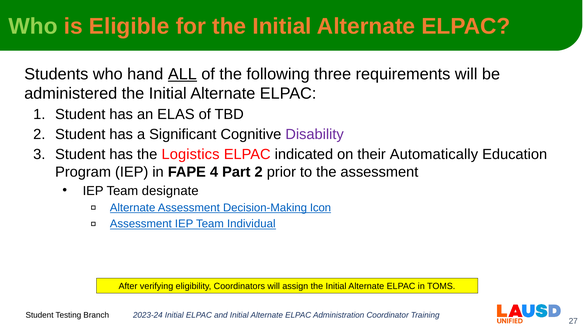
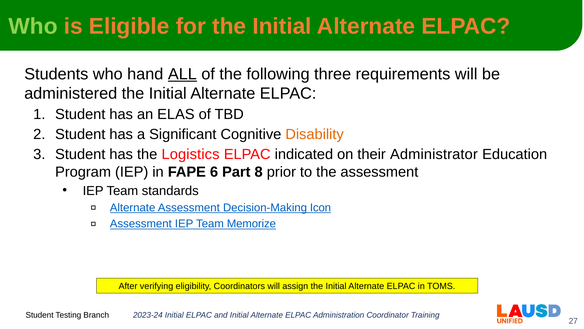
Disability colour: purple -> orange (315, 134)
Automatically: Automatically -> Administrator (434, 154)
4: 4 -> 6 (214, 172)
Part 2: 2 -> 8 (259, 172)
designate: designate -> standards (170, 190)
Individual: Individual -> Memorize (251, 223)
